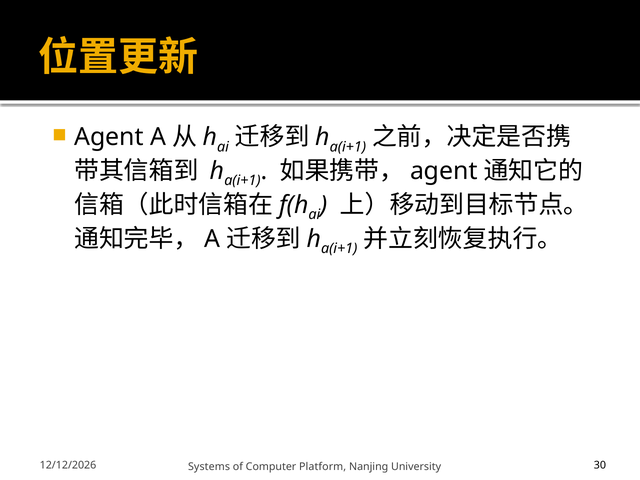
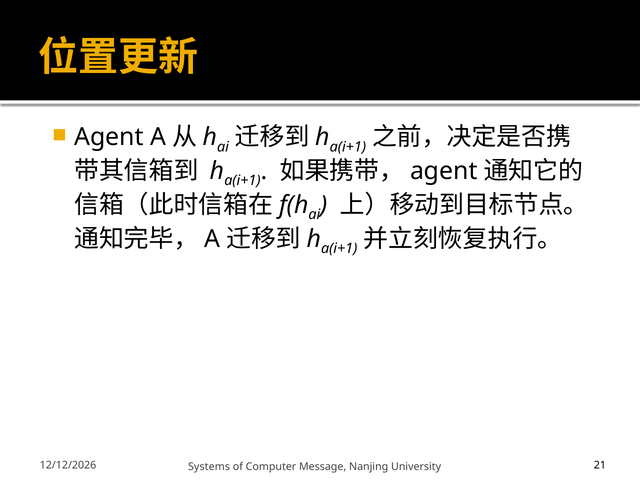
Platform: Platform -> Message (323, 467)
30: 30 -> 21 (600, 465)
